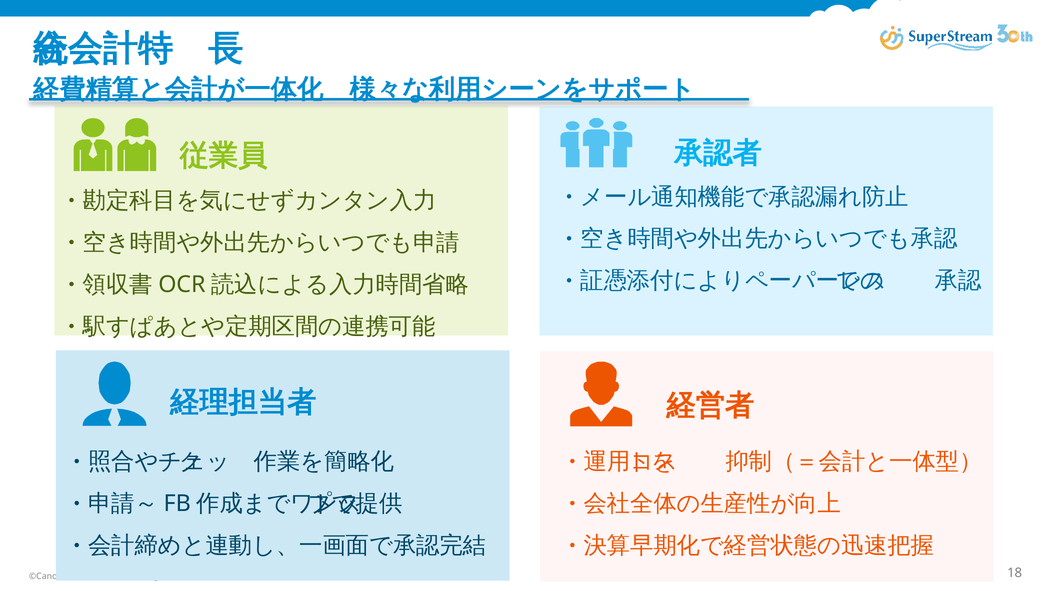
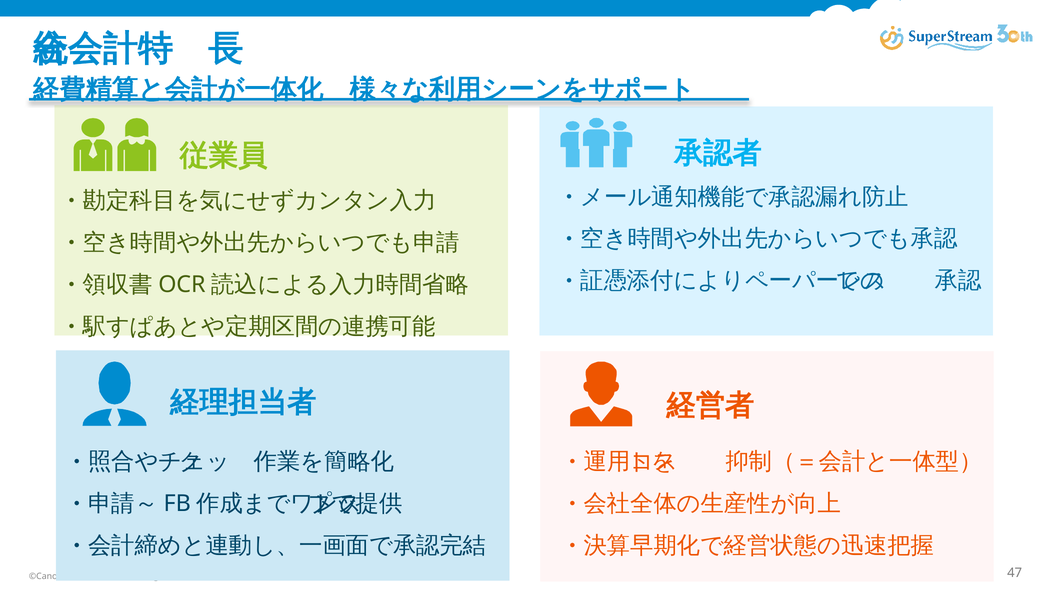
18: 18 -> 47 (1015, 573)
